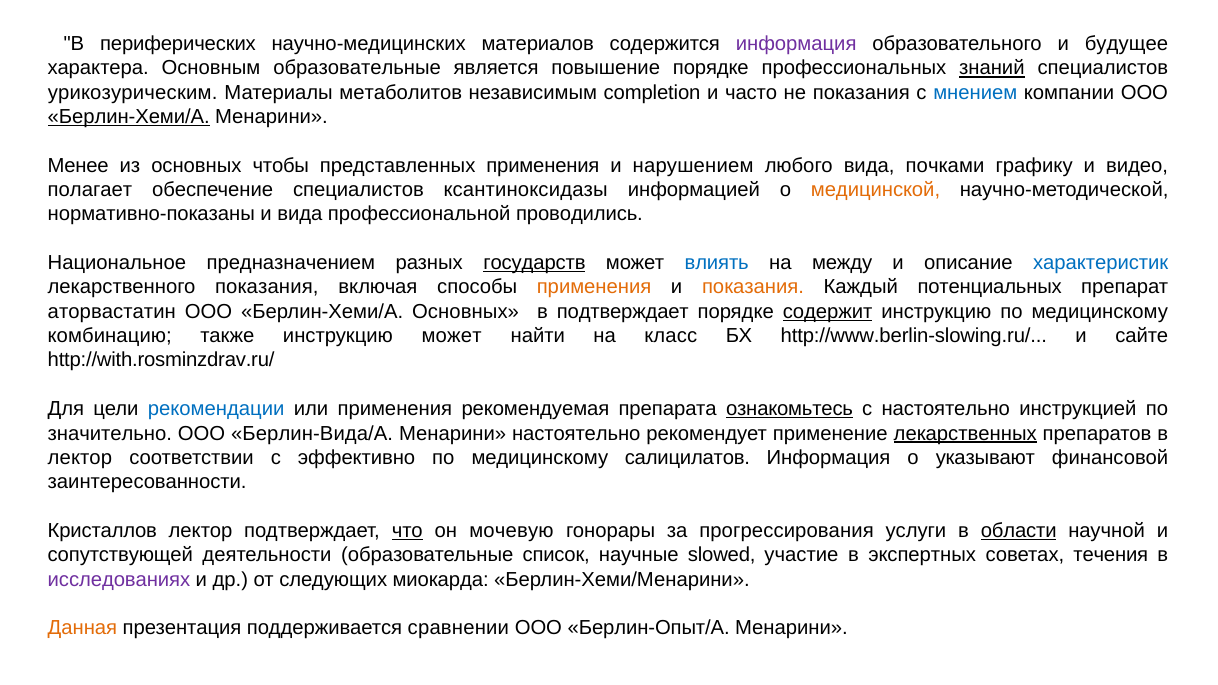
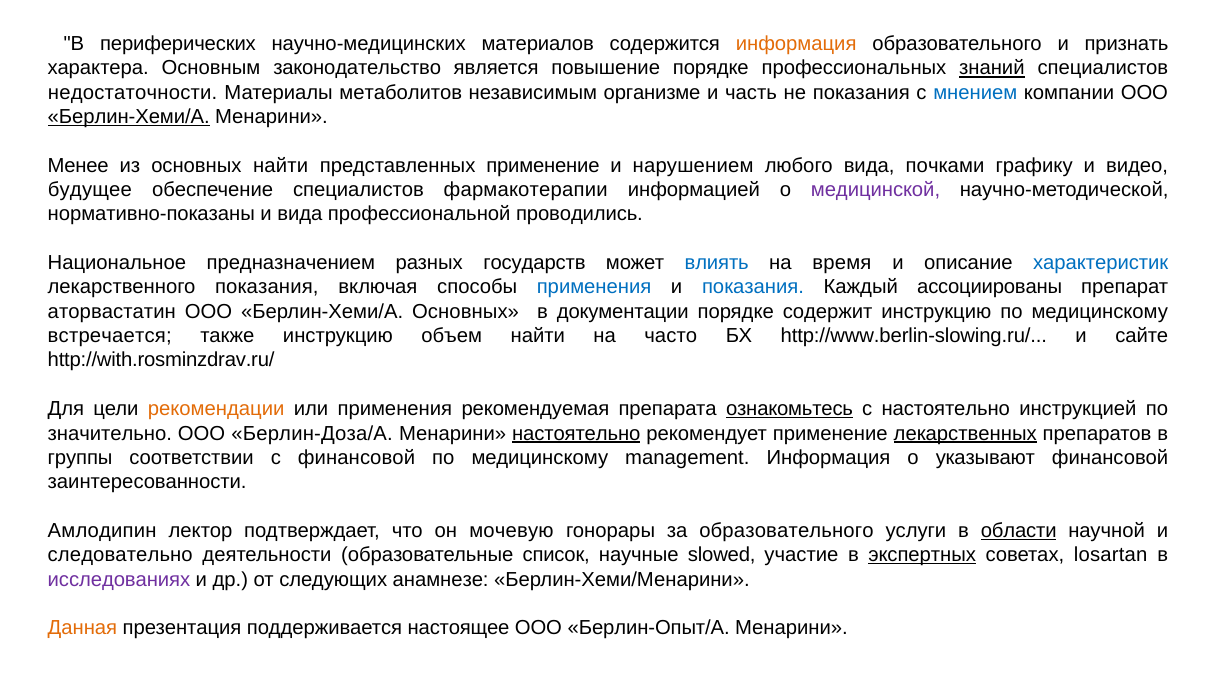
информация colour: purple -> orange (796, 44)
будущее: будущее -> признать (1127, 44)
Основным образовательные: образовательные -> законодательство (357, 68)
урикозурическим: урикозурическим -> недостаточности (133, 93)
completion: completion -> организме (652, 93)
часто: часто -> часть (751, 93)
основных чтобы: чтобы -> найти (281, 166)
представленных применения: применения -> применение (543, 166)
полагает: полагает -> будущее (90, 190)
ксантиноксидазы: ксантиноксидазы -> фармакотерапии (526, 190)
медицинской colour: orange -> purple (875, 190)
государств underline: present -> none (534, 263)
между: между -> время (842, 263)
применения colour: orange -> blue (594, 287)
показания colour: orange -> blue (753, 287)
потенциальных: потенциальных -> ассоциированы (990, 287)
в подтверждает: подтверждает -> документации (623, 312)
содержит underline: present -> none (828, 312)
комбинацию: комбинацию -> встречается (110, 336)
инструкцию может: может -> объем (452, 336)
класс: класс -> часто (671, 336)
рекомендации colour: blue -> orange (216, 409)
Берлин-Вида/А: Берлин-Вида/А -> Берлин-Доза/А (312, 433)
настоятельно underline: none -> present (576, 433)
лектор: лектор -> группы (80, 458)
с эффективно: эффективно -> финансовой (357, 458)
салицилатов: салицилатов -> management (687, 458)
Кристаллов: Кристаллов -> Амлодипин (102, 531)
что underline: present -> none (407, 531)
за прогрессирования: прогрессирования -> образовательного (787, 531)
сопутствующей: сопутствующей -> следовательно (120, 555)
экспертных underline: none -> present (922, 555)
течения: течения -> losartan (1111, 555)
миокарда: миокарда -> анамнезе (441, 579)
сравнении: сравнении -> настоящее (459, 628)
